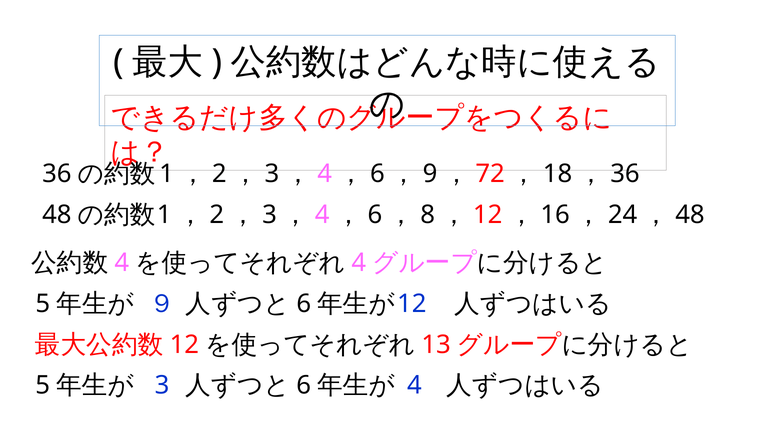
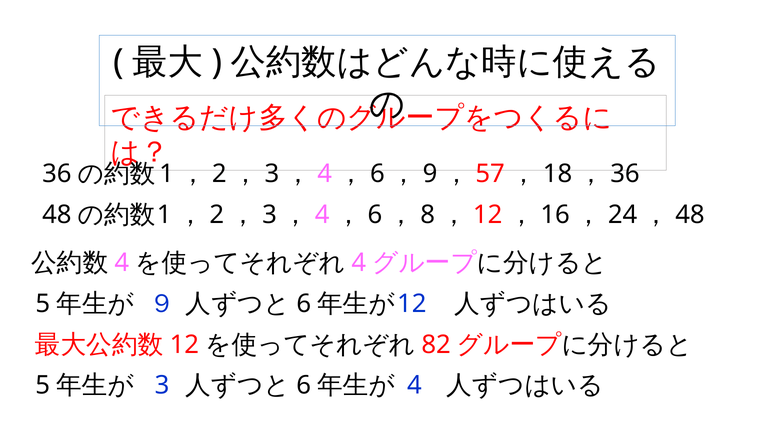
72: 72 -> 57 (490, 174)
13: 13 -> 82 (436, 344)
